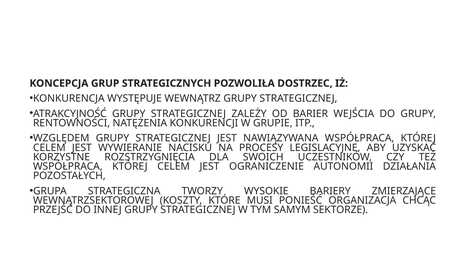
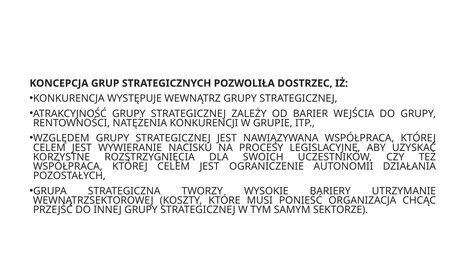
ZMIERZAJĄCE: ZMIERZAJĄCE -> UTRZYMANIE (404, 191)
